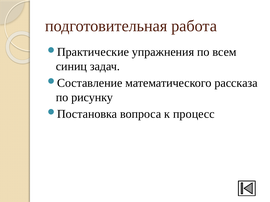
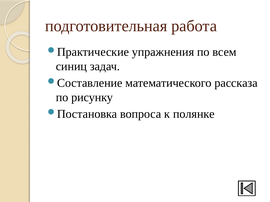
процесс: процесс -> полянке (194, 114)
